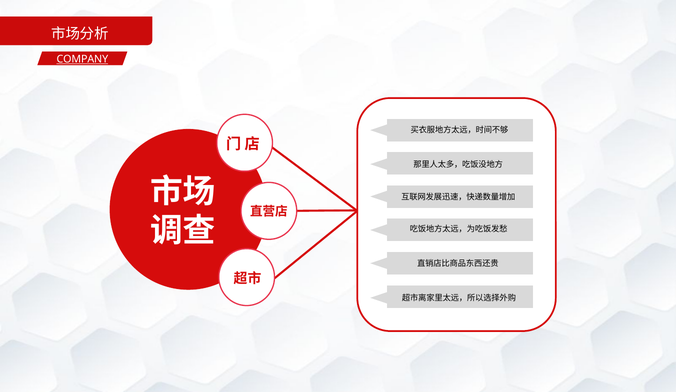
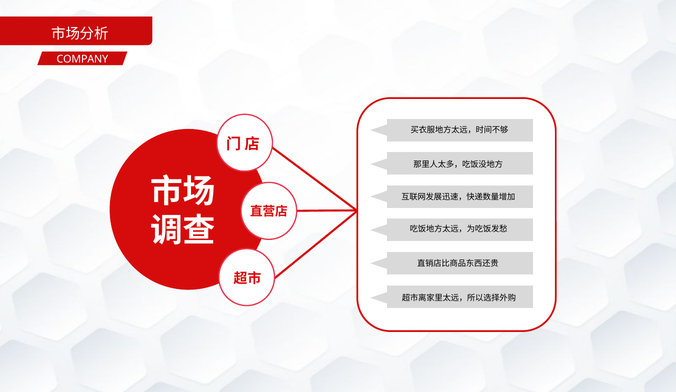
COMPANY underline: present -> none (82, 59)
